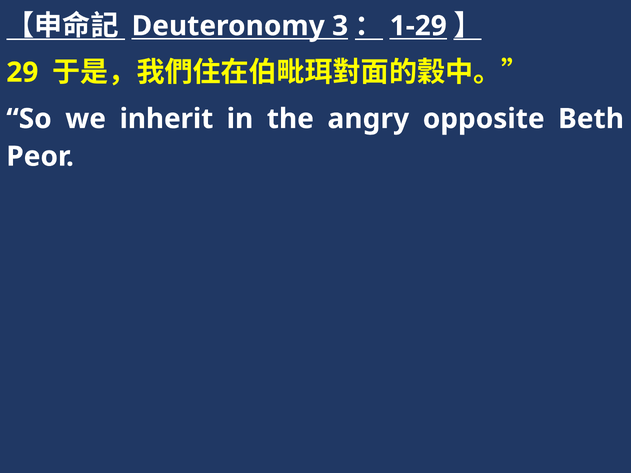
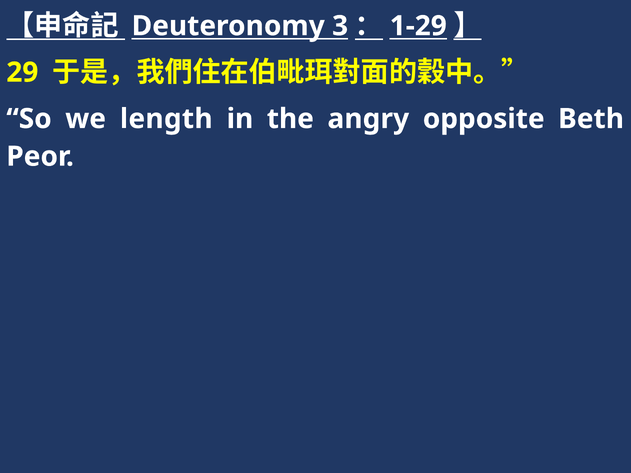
inherit: inherit -> length (166, 119)
